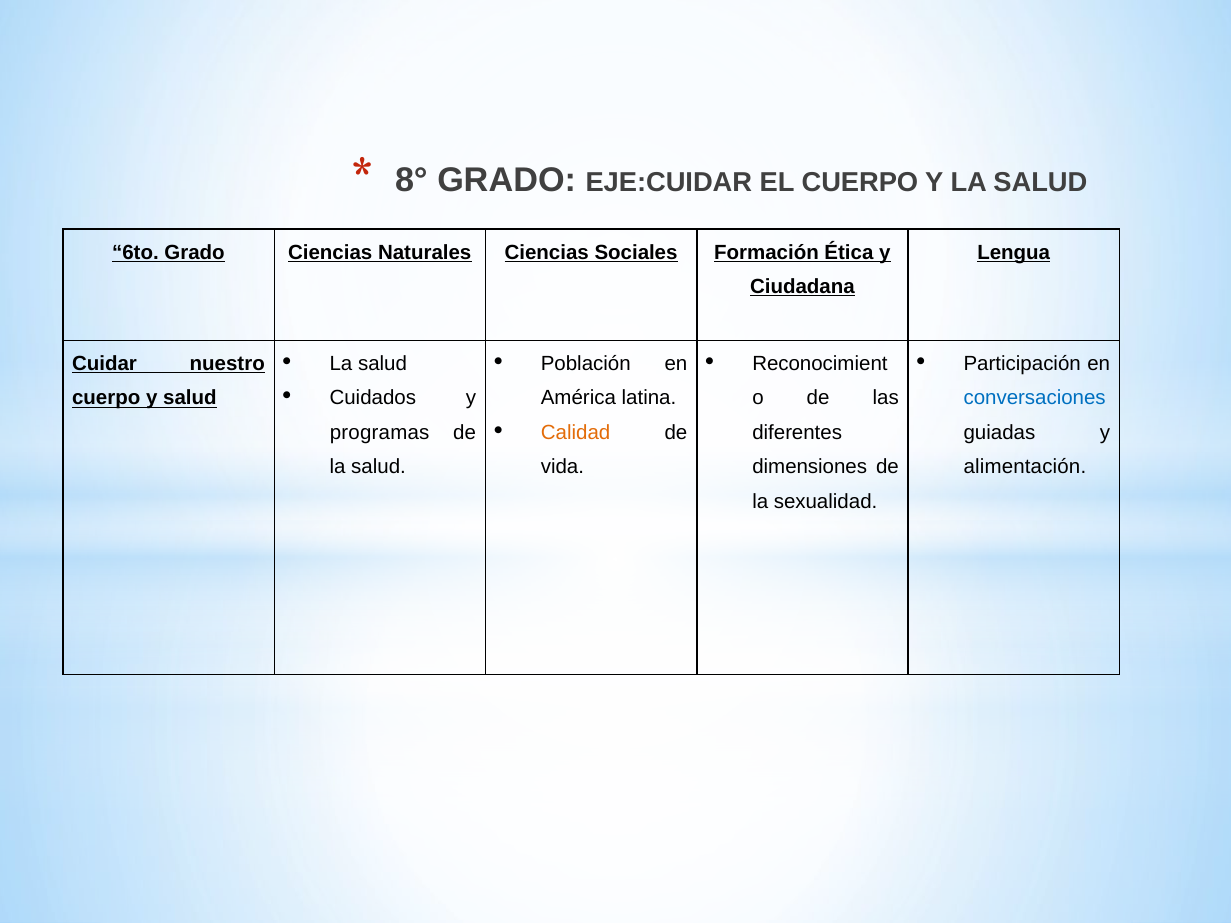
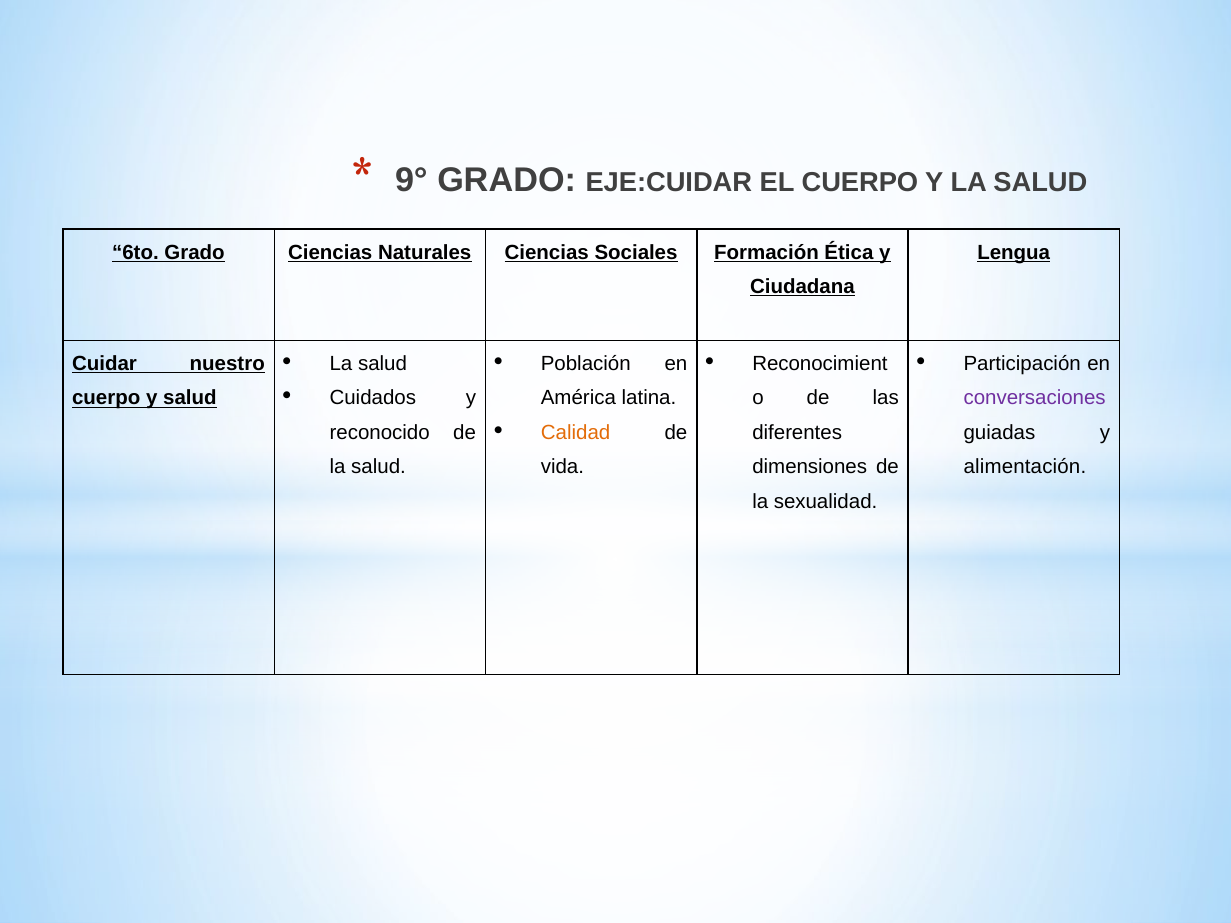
8°: 8° -> 9° (411, 180)
conversaciones colour: blue -> purple (1035, 398)
programas: programas -> reconocido (380, 433)
